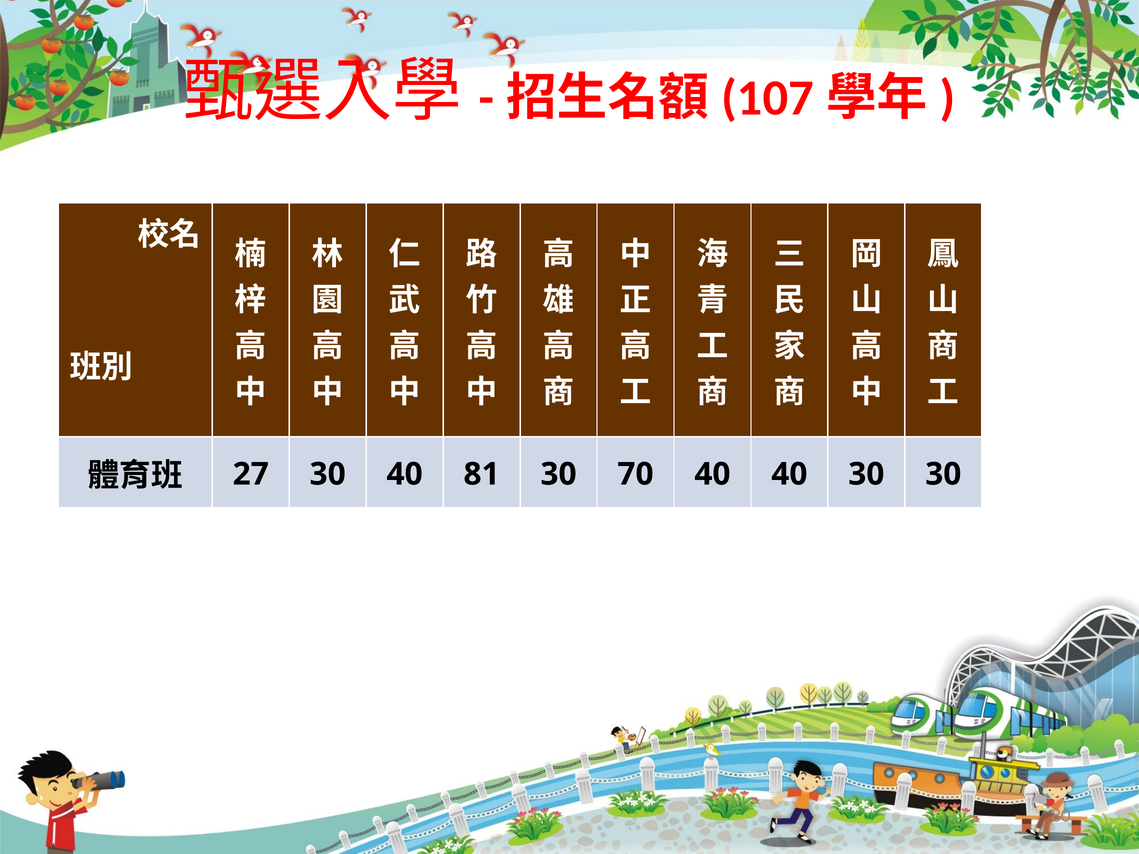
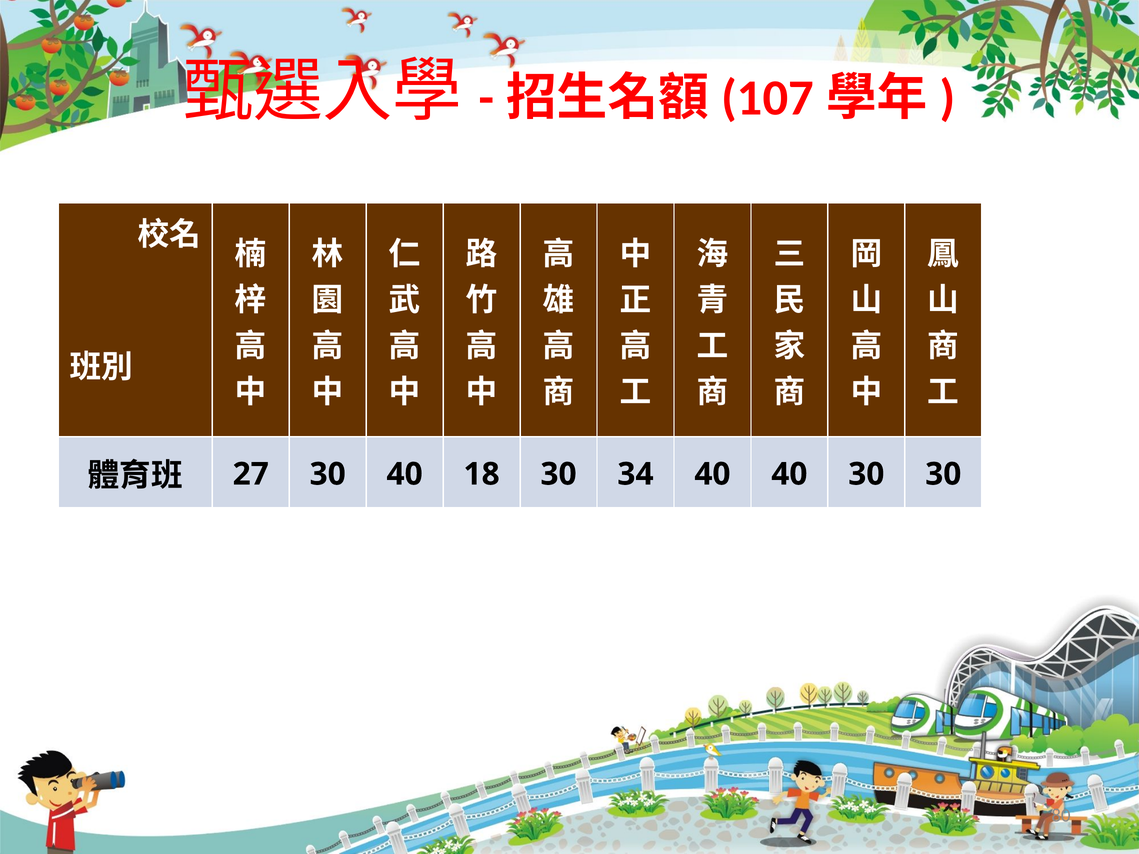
81: 81 -> 18 (482, 474)
70: 70 -> 34 (635, 474)
